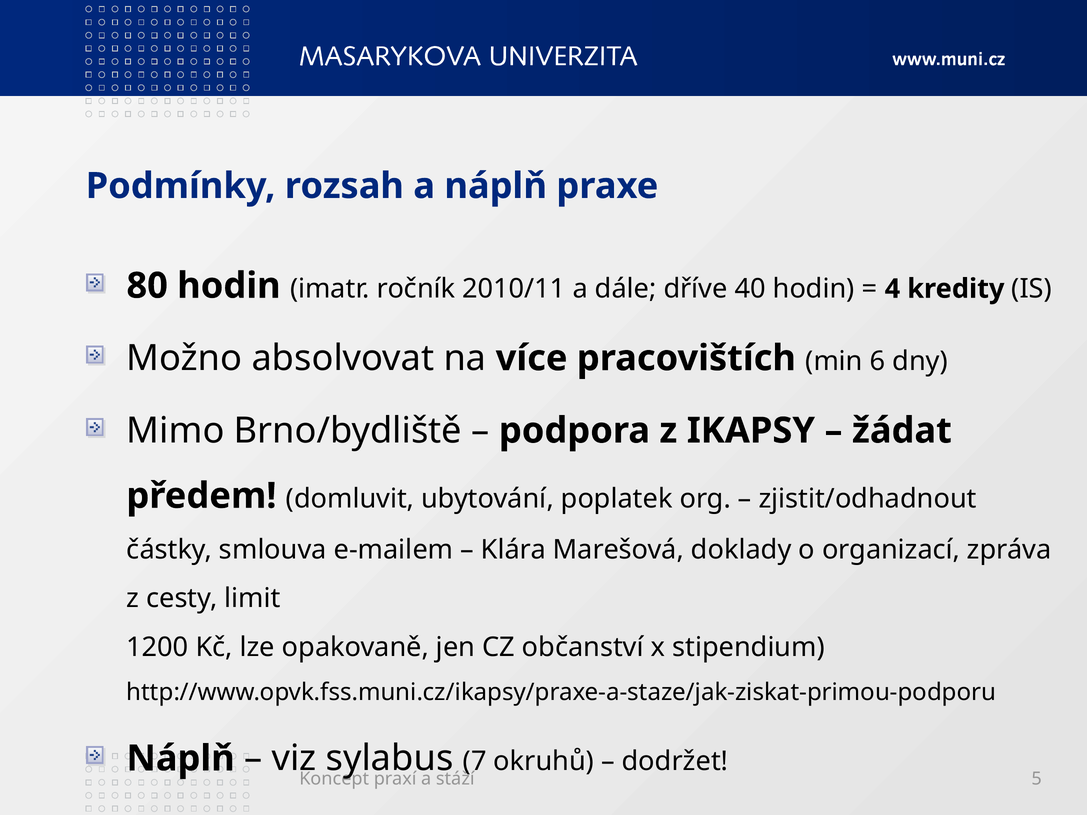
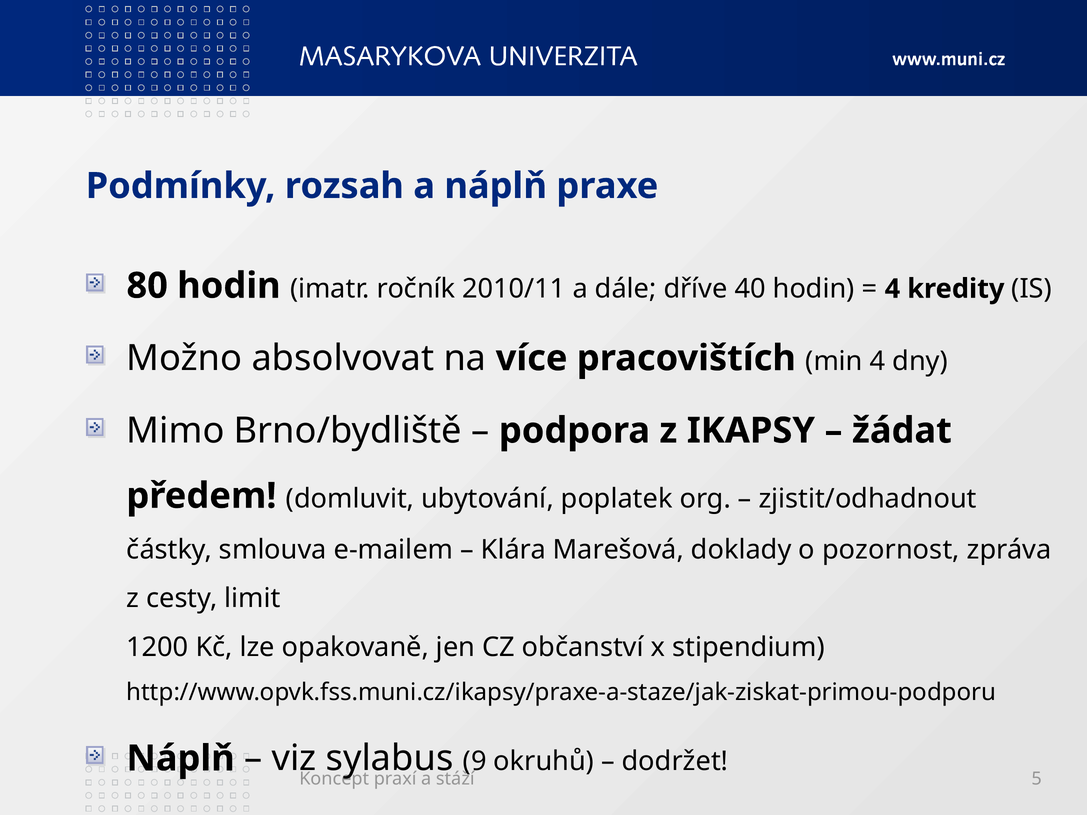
min 6: 6 -> 4 (878, 361)
organizací: organizací -> pozornost (891, 550)
7: 7 -> 9 (475, 762)
